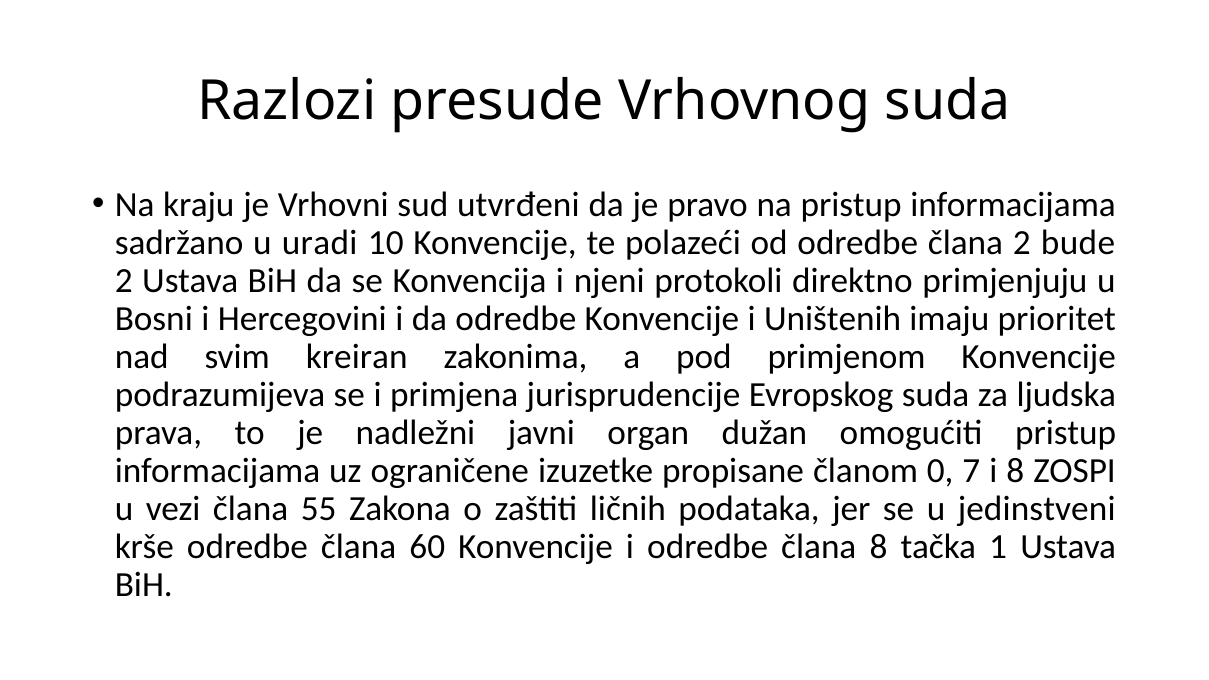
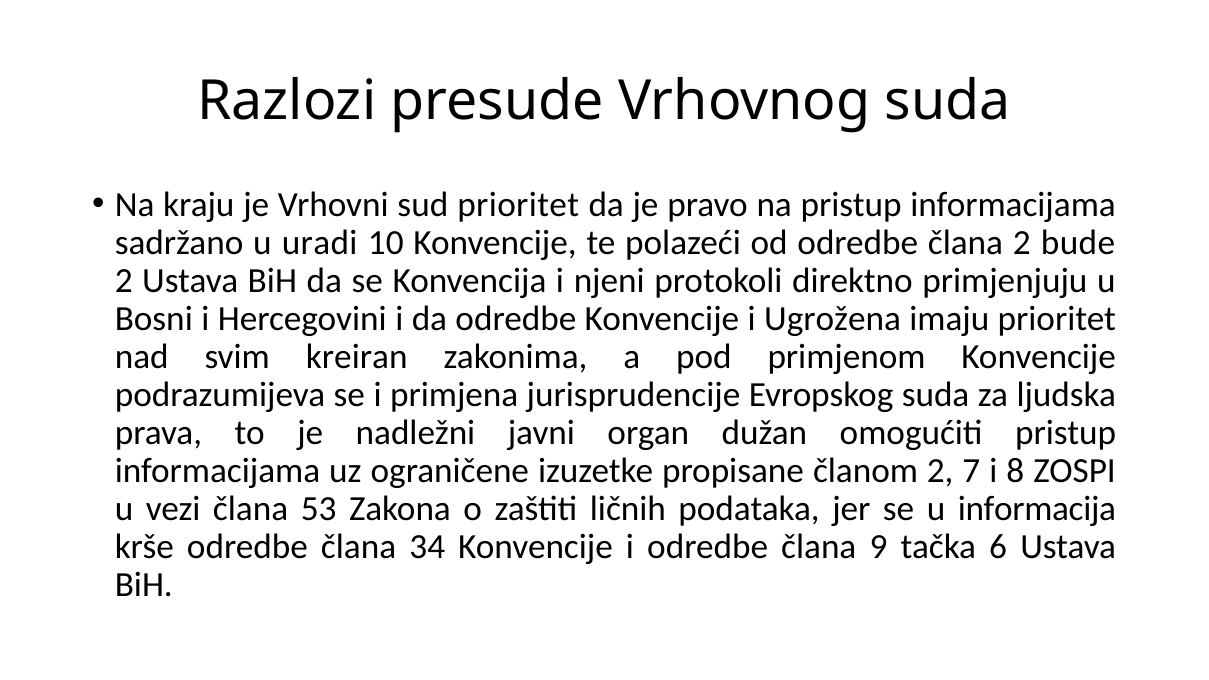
sud utvrđeni: utvrđeni -> prioritet (518, 204)
Uništenih: Uništenih -> Ugrožena (833, 319)
članom 0: 0 -> 2 (940, 471)
55: 55 -> 53 (319, 509)
jedinstveni: jedinstveni -> informacija (1037, 509)
60: 60 -> 34 (427, 547)
člana 8: 8 -> 9 (879, 547)
1: 1 -> 6 (998, 547)
